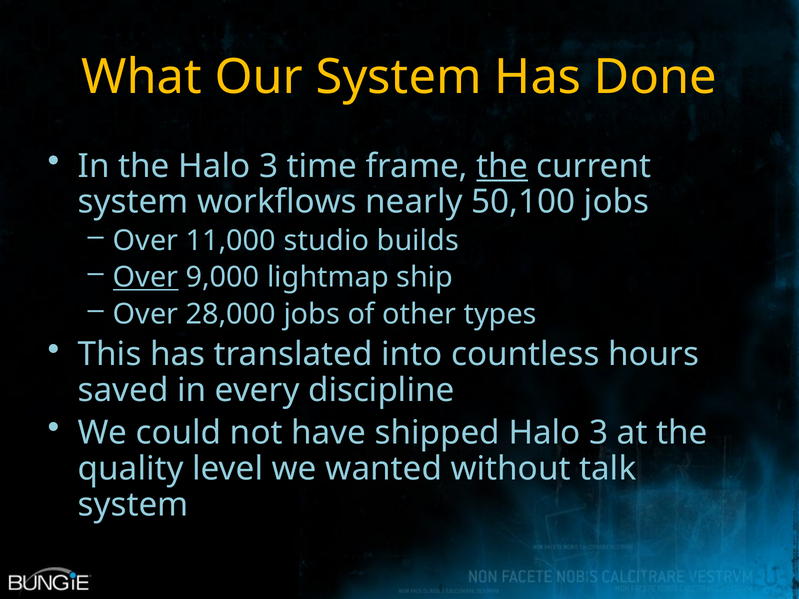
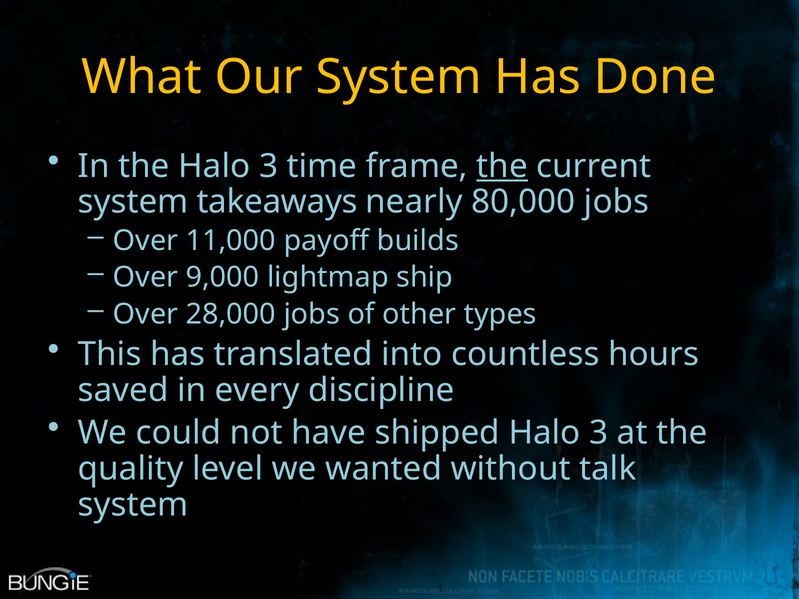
workflows: workflows -> takeaways (277, 202)
50,100: 50,100 -> 80,000 (523, 202)
studio: studio -> payoff (326, 241)
Over underline: present -> none (146, 277)
